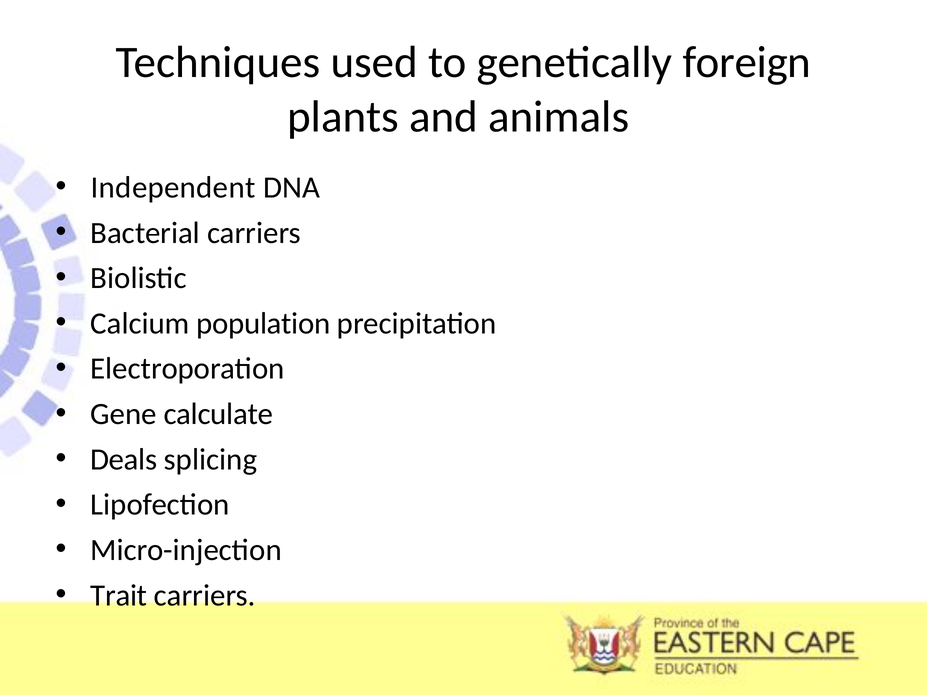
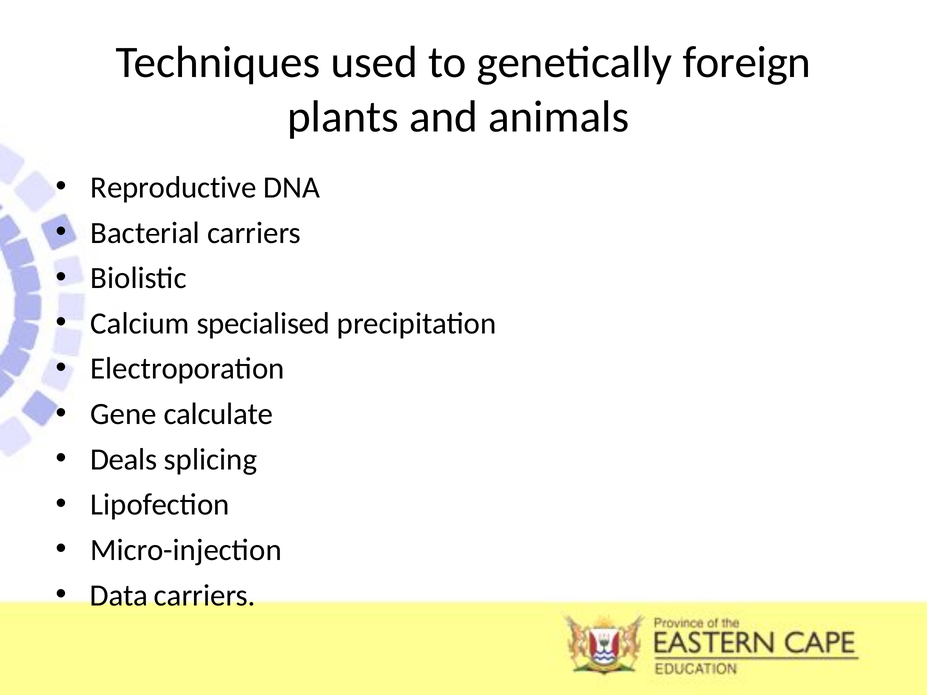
Independent: Independent -> Reproductive (173, 188)
population: population -> specialised (263, 324)
Trait: Trait -> Data (119, 596)
